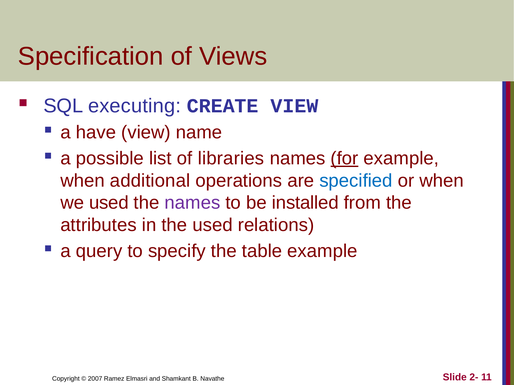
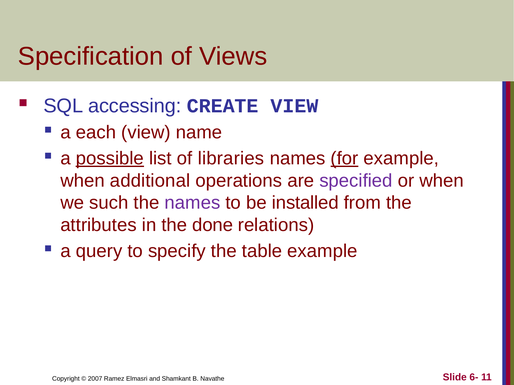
executing: executing -> accessing (135, 106)
have: have -> each (96, 133)
possible underline: none -> present (110, 159)
specified colour: blue -> purple (356, 181)
we used: used -> such (109, 203)
the used: used -> done (213, 225)
2-: 2- -> 6- (474, 378)
